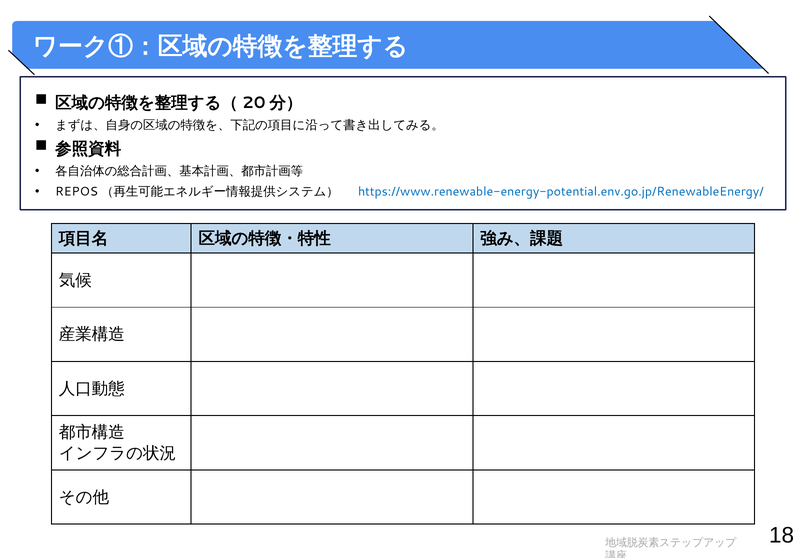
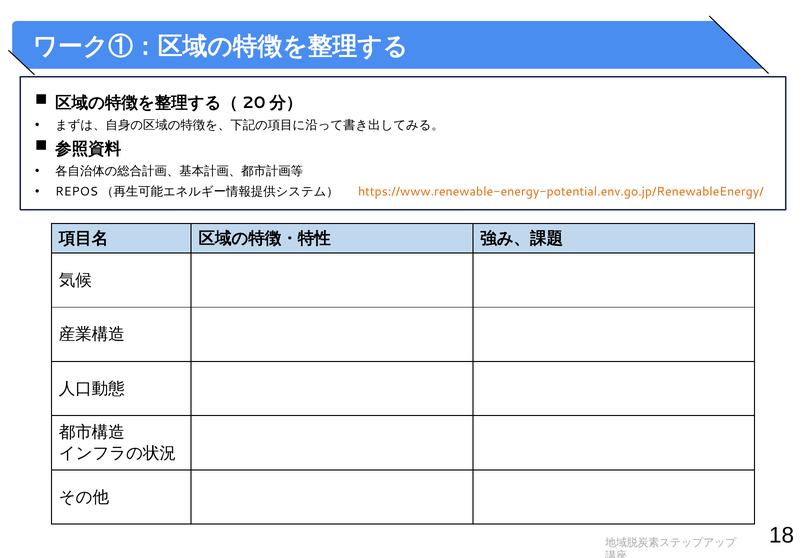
https://www.renewable-energy-potential.env.go.jp/RenewableEnergy/ colour: blue -> orange (561, 192)
